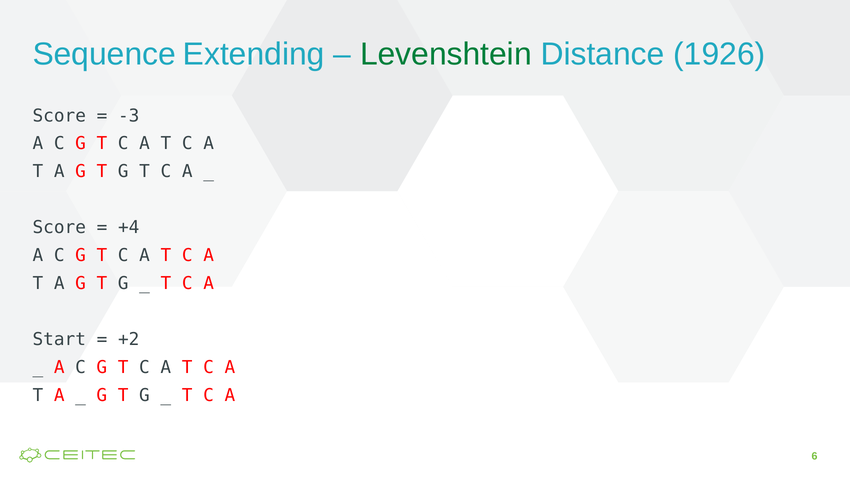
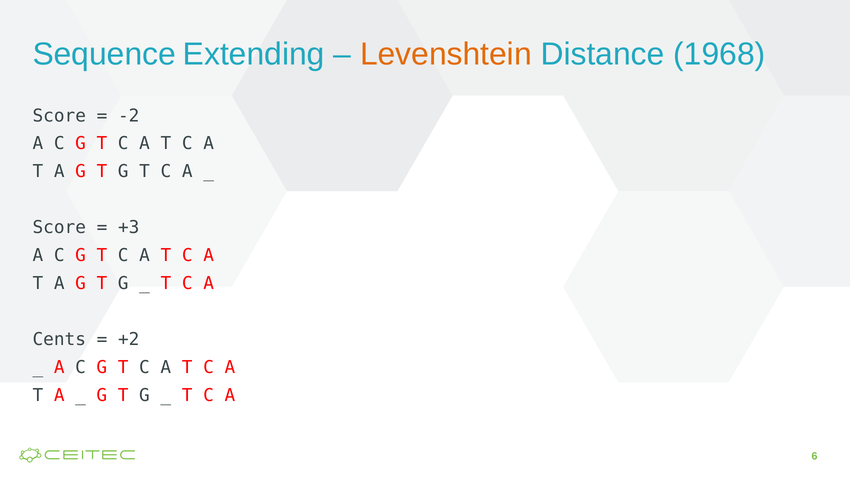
Levenshtein colour: green -> orange (446, 54)
1926: 1926 -> 1968 (719, 54)
-3: -3 -> -2 (129, 116)
+4: +4 -> +3 (129, 228)
Start: Start -> Cents (59, 340)
